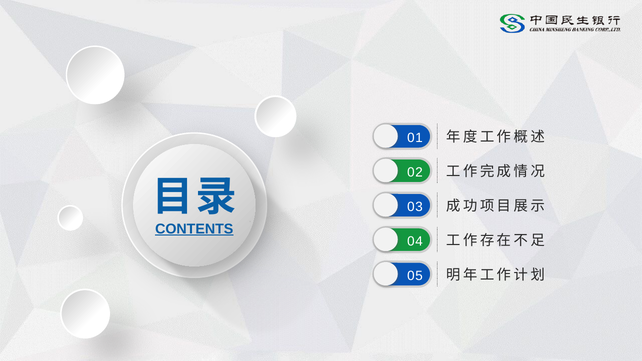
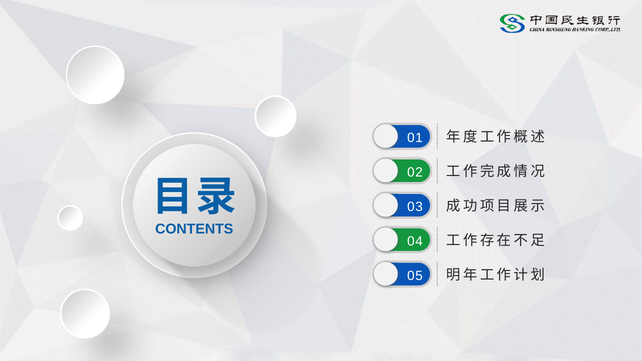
CONTENTS underline: present -> none (194, 229)
